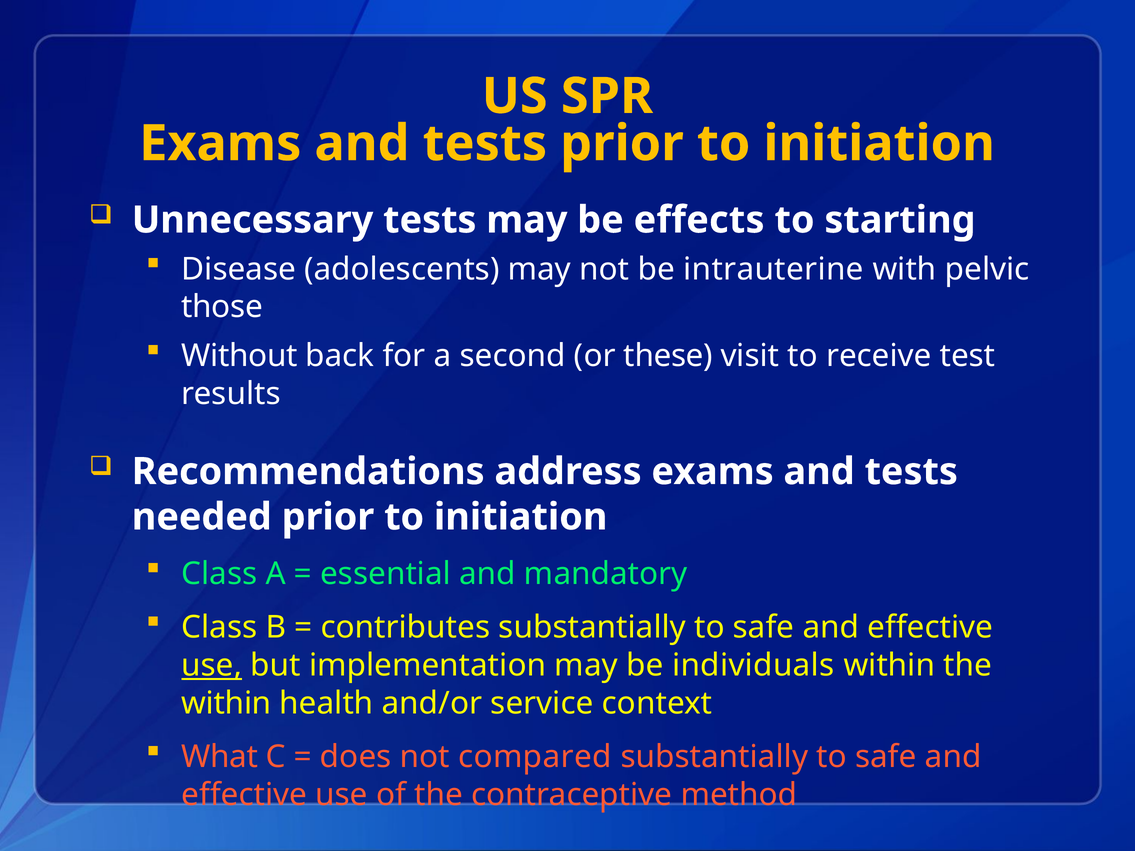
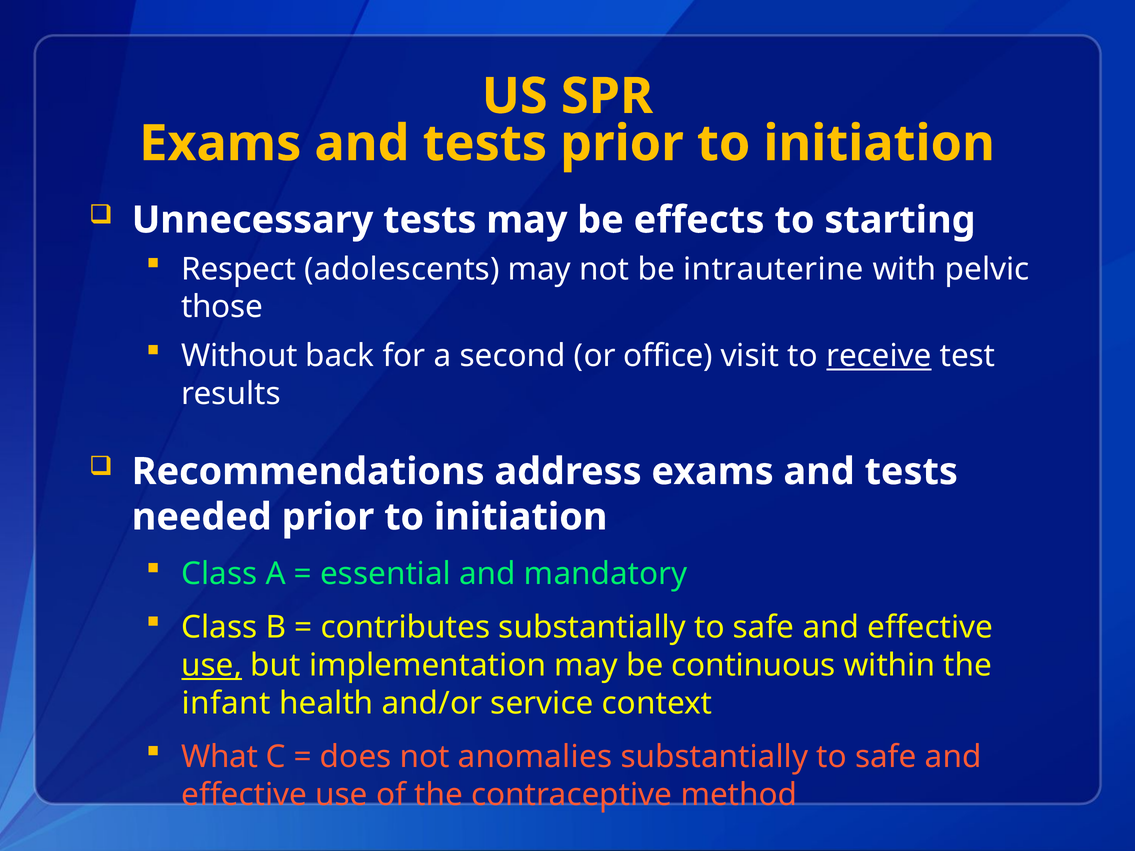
Disease: Disease -> Respect (239, 269)
these: these -> office (668, 356)
receive underline: none -> present (879, 356)
individuals: individuals -> continuous (753, 666)
within: within -> infant (226, 703)
compared: compared -> anomalies (535, 757)
